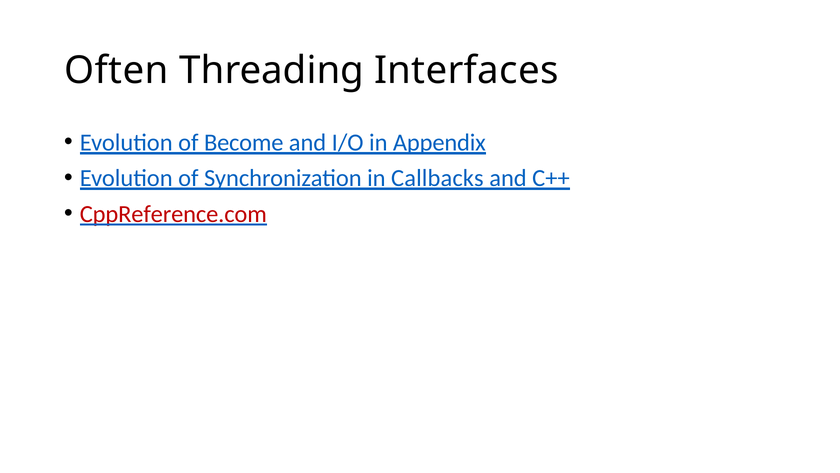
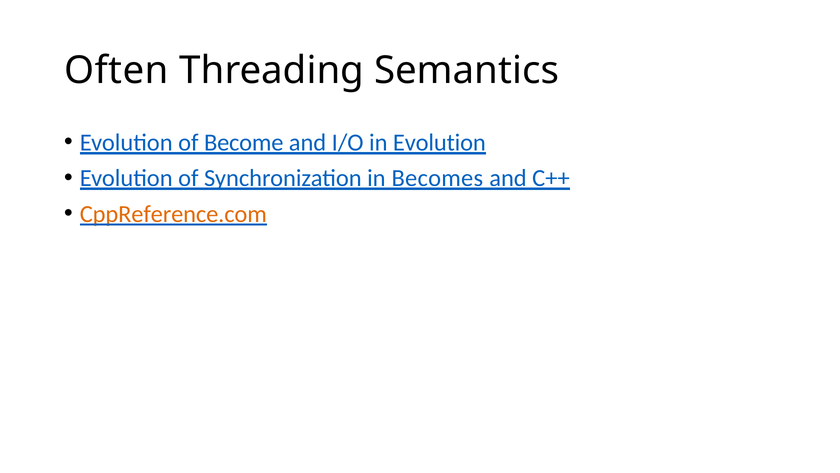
Interfaces: Interfaces -> Semantics (467, 71)
in Appendix: Appendix -> Evolution (439, 142)
Callbacks: Callbacks -> Becomes (437, 178)
CppReference.com colour: red -> orange (173, 214)
